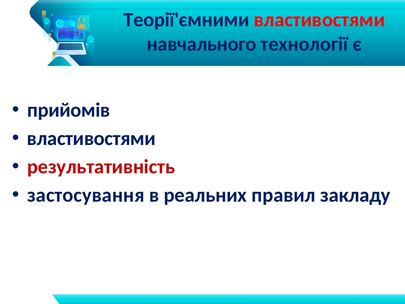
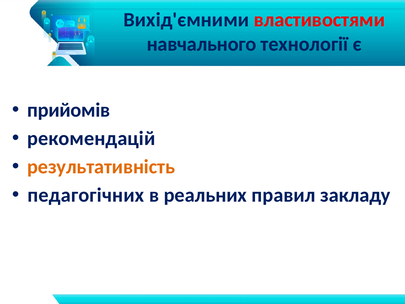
Теорії'ємними: Теорії'ємними -> Вихід'ємними (186, 20)
властивостями: властивостями -> рекомендацій (91, 138)
результативність colour: red -> orange (101, 167)
застосування: застосування -> педагогічних (86, 195)
